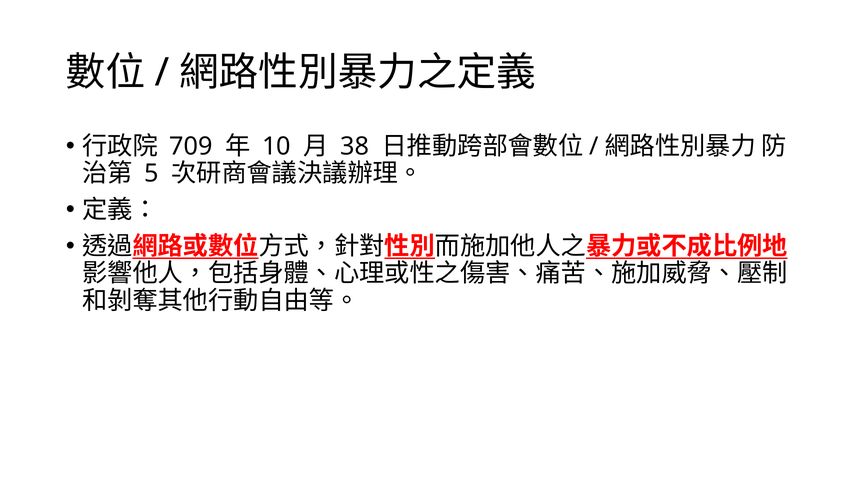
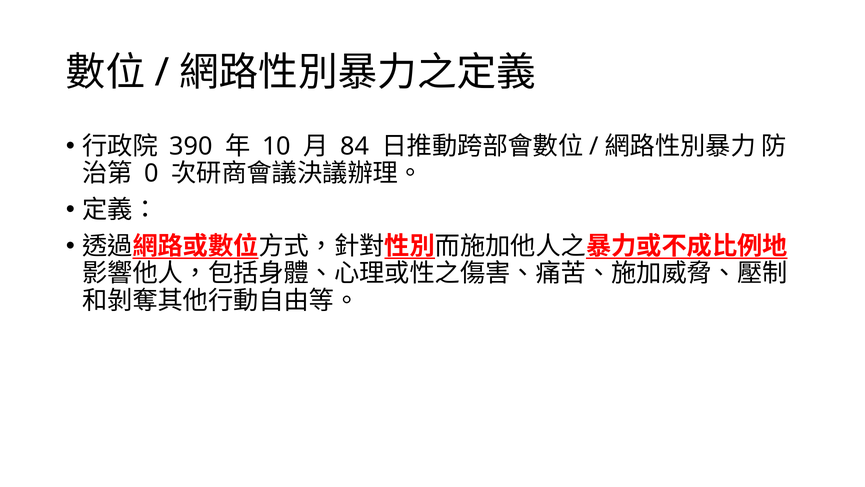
709: 709 -> 390 (191, 146)
38: 38 -> 84 (355, 146)
5: 5 -> 0 (151, 173)
